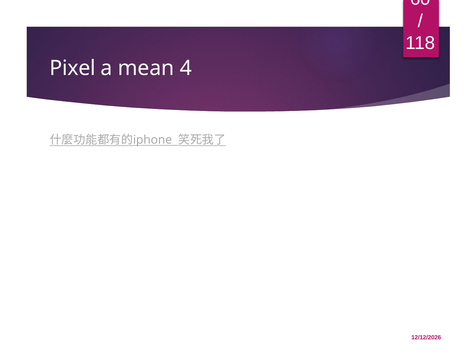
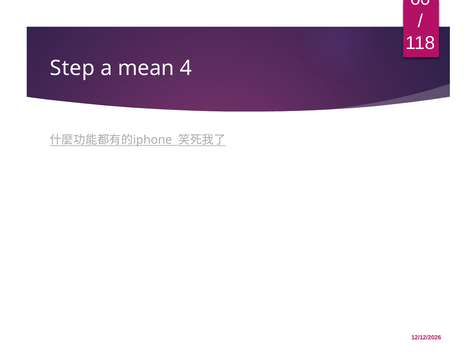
Pixel: Pixel -> Step (72, 68)
